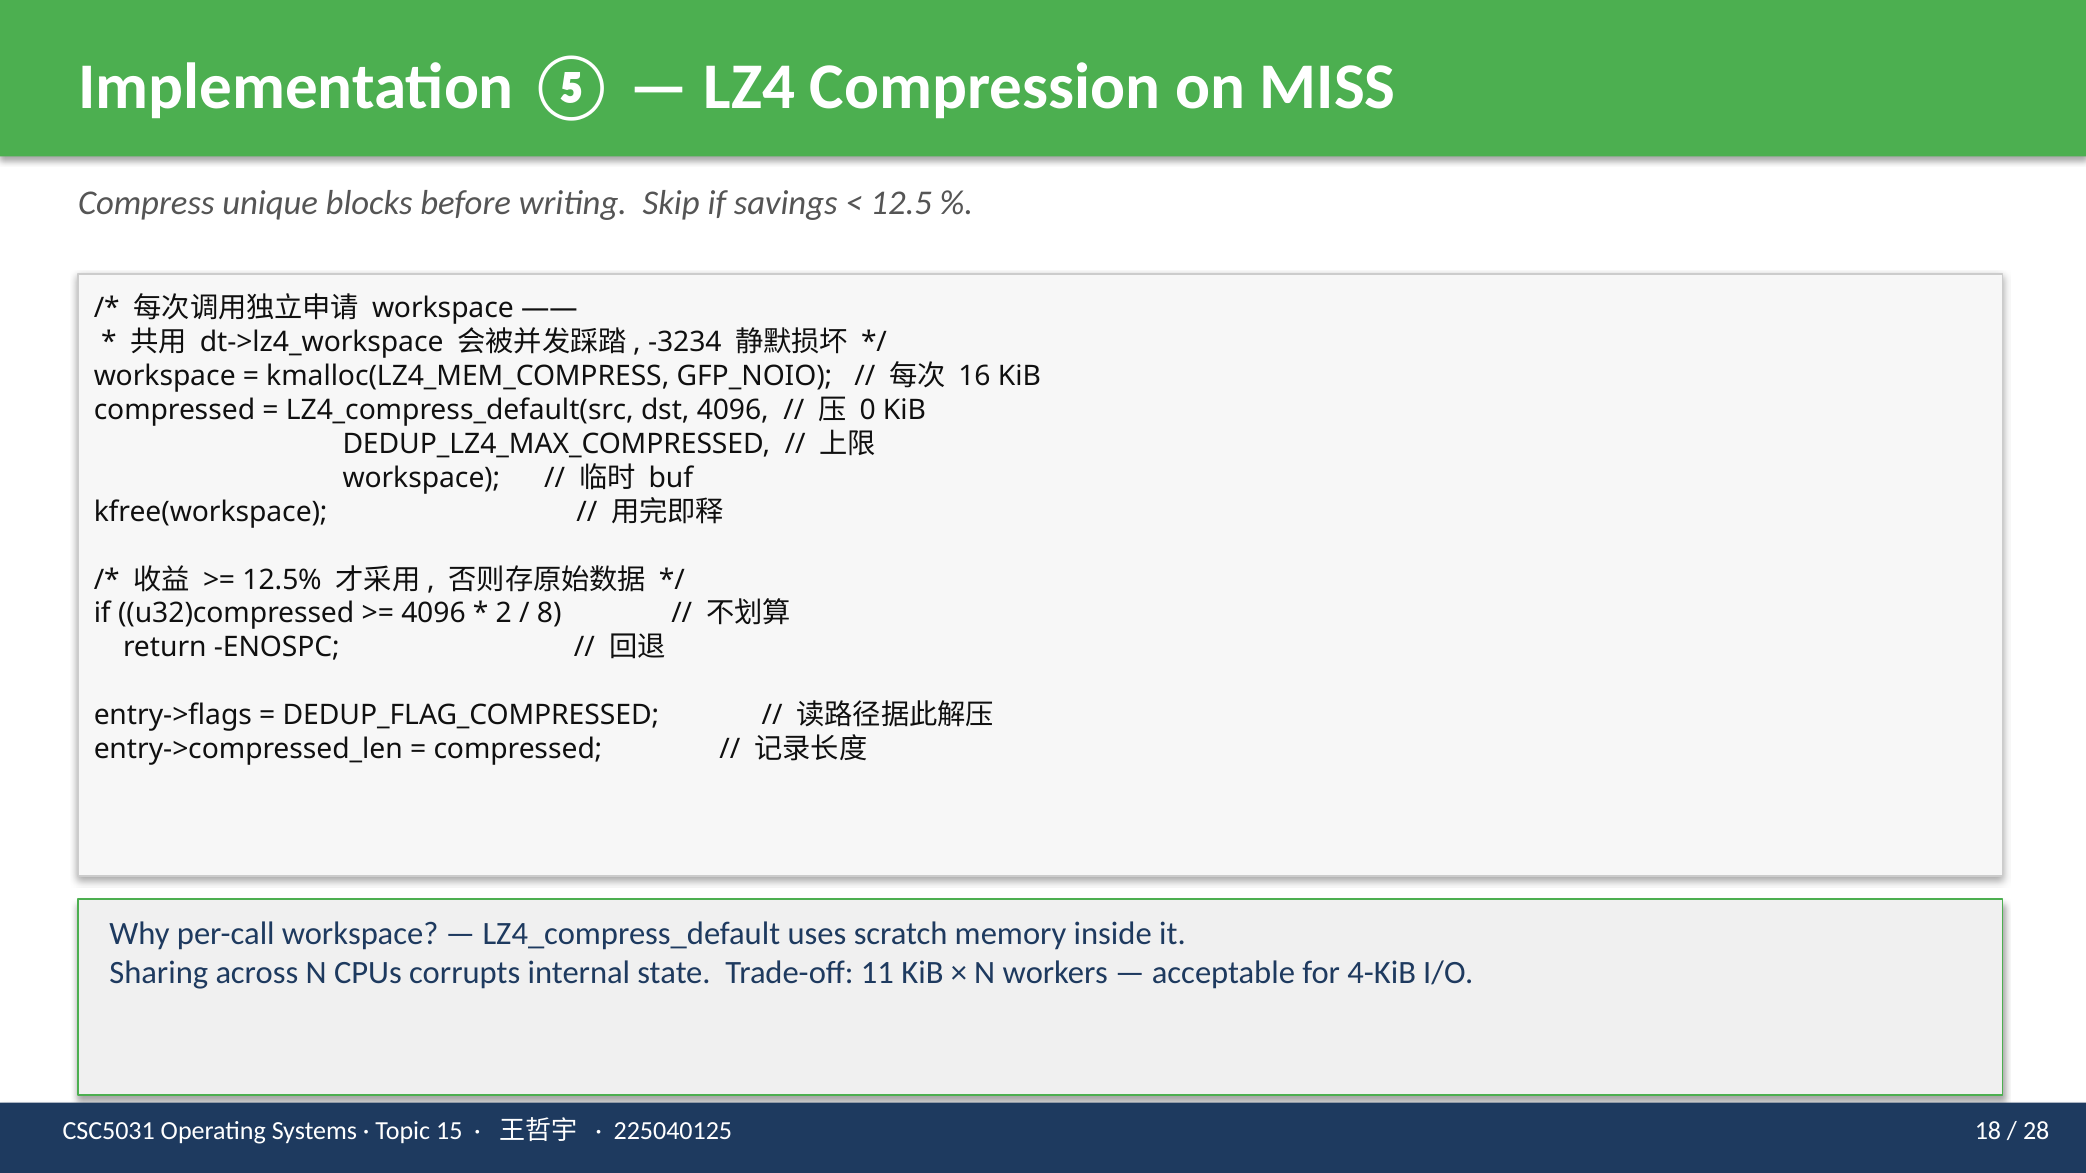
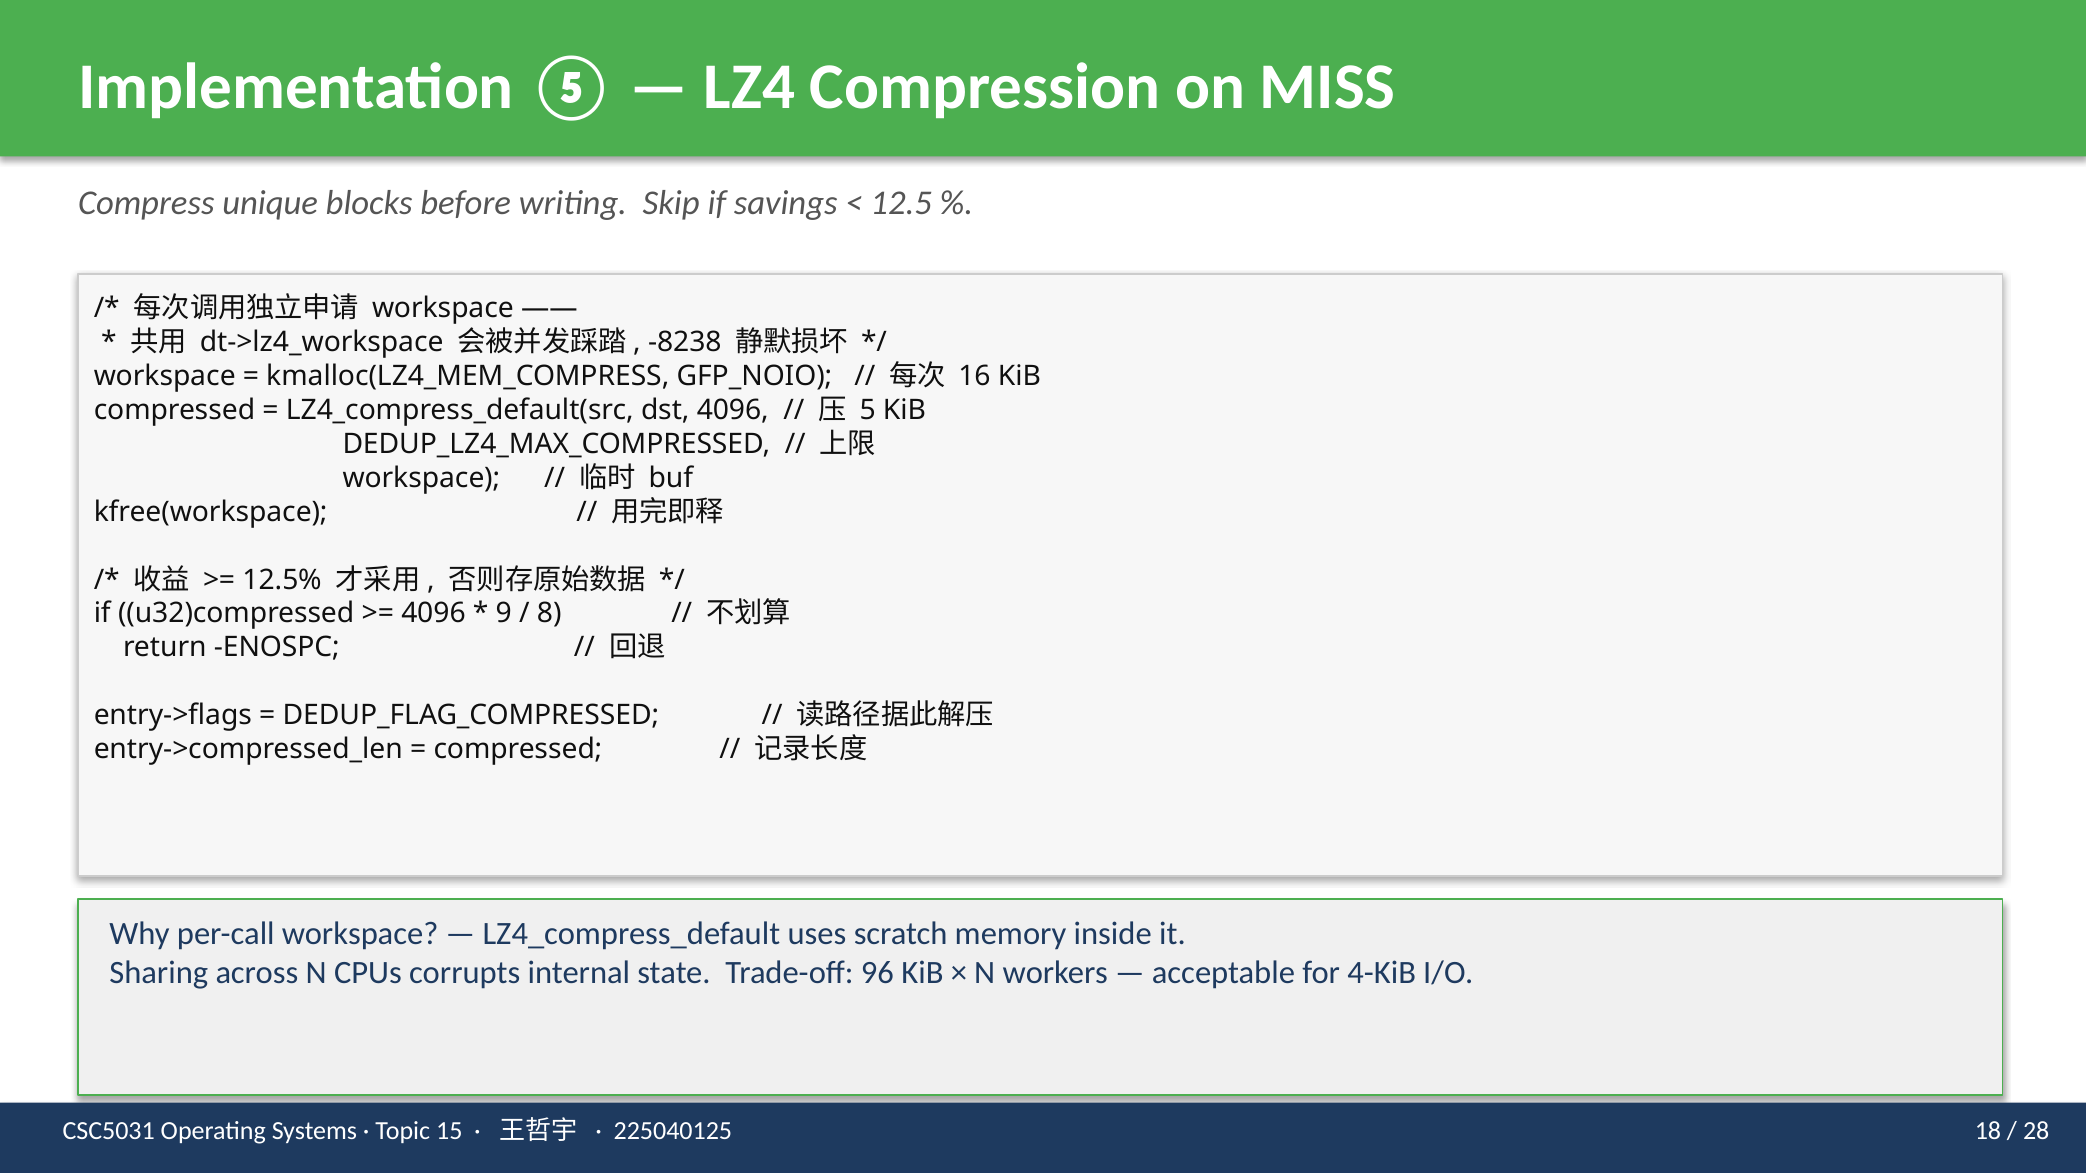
-3234: -3234 -> -8238 (685, 342)
0: 0 -> 5 (868, 410)
2: 2 -> 9 (504, 614)
11: 11 -> 96 (877, 973)
